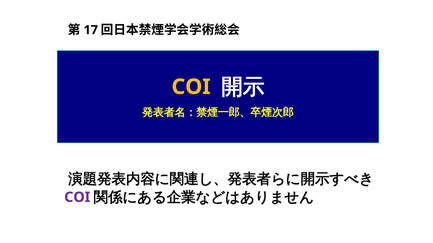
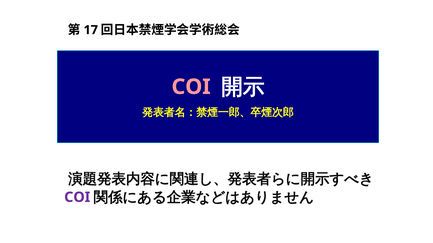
COI colour: yellow -> pink (191, 87)
